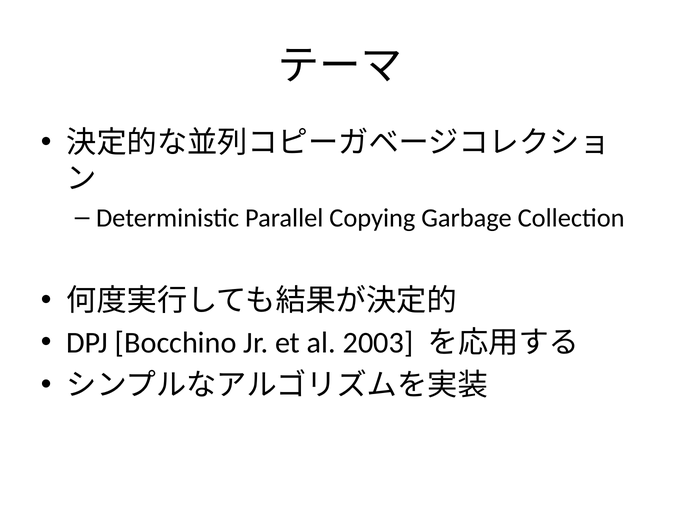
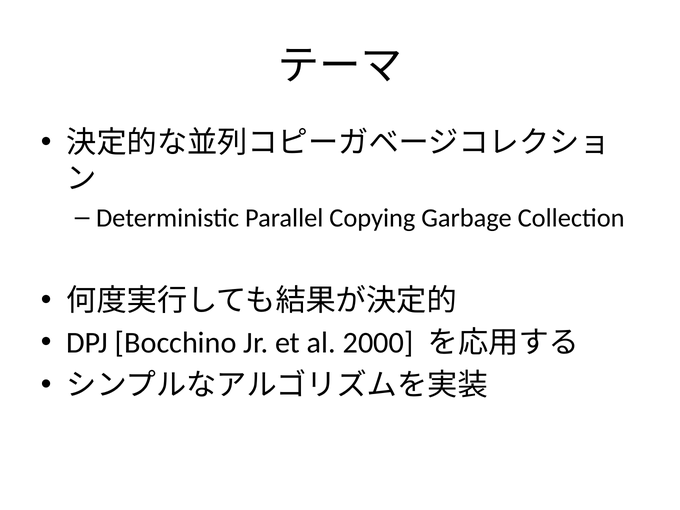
2003: 2003 -> 2000 (378, 343)
